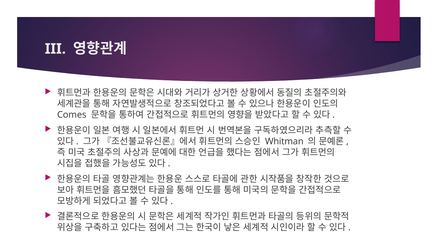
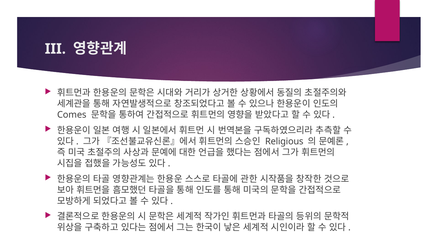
Whitman: Whitman -> Religious (284, 141)
